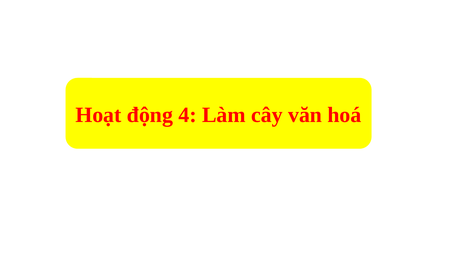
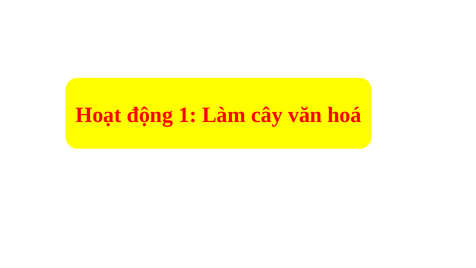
4: 4 -> 1 (188, 115)
